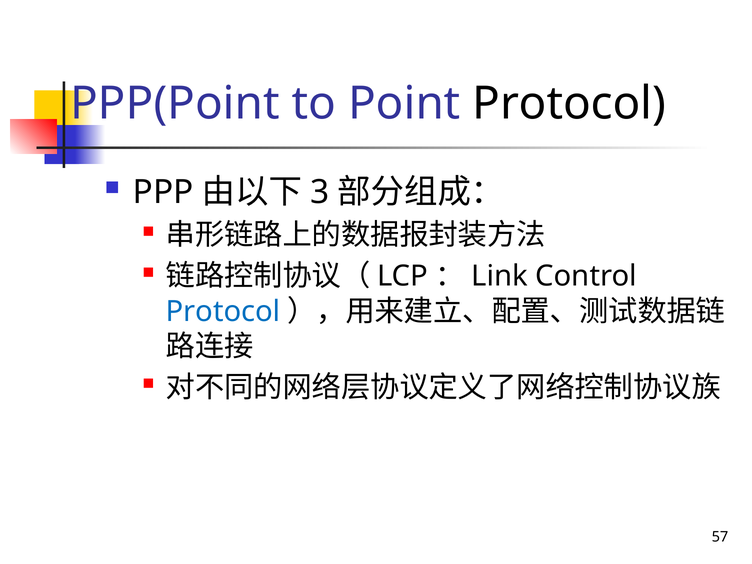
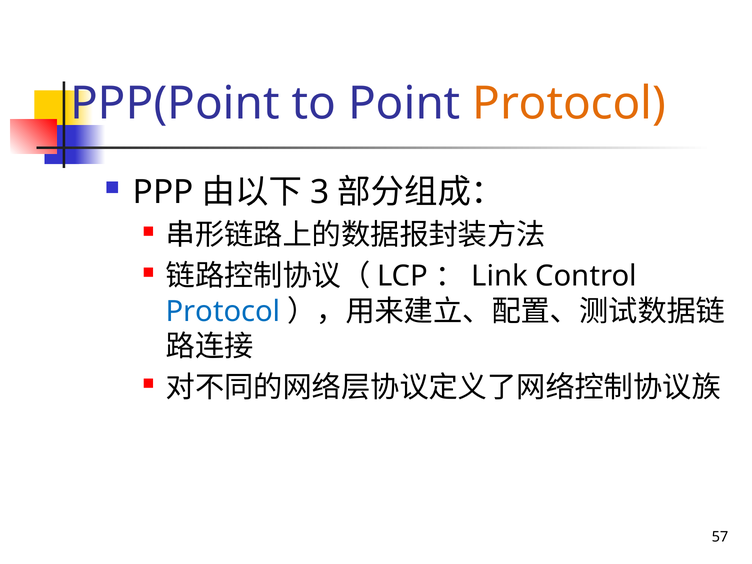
Protocol colour: black -> orange (569, 103)
